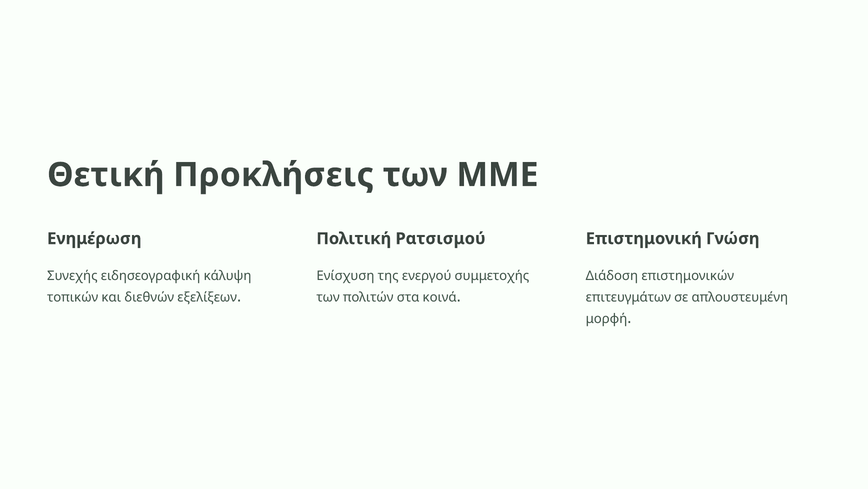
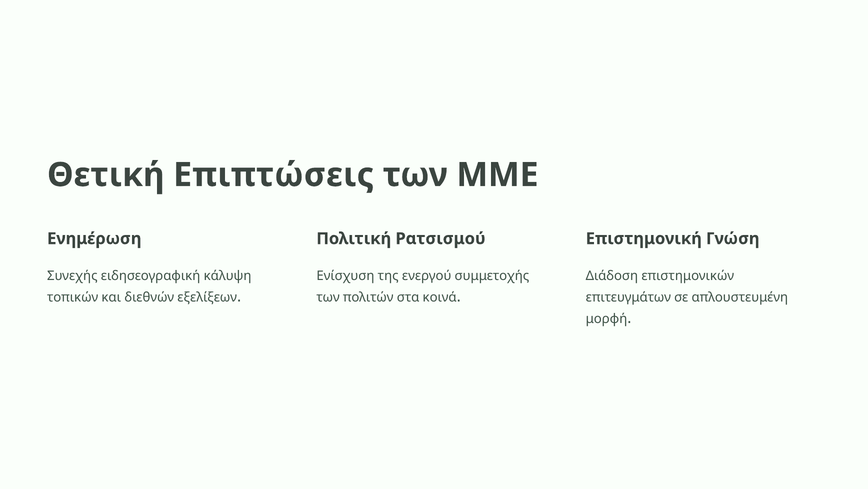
Προκλήσεις: Προκλήσεις -> Επιπτώσεις (274, 175)
